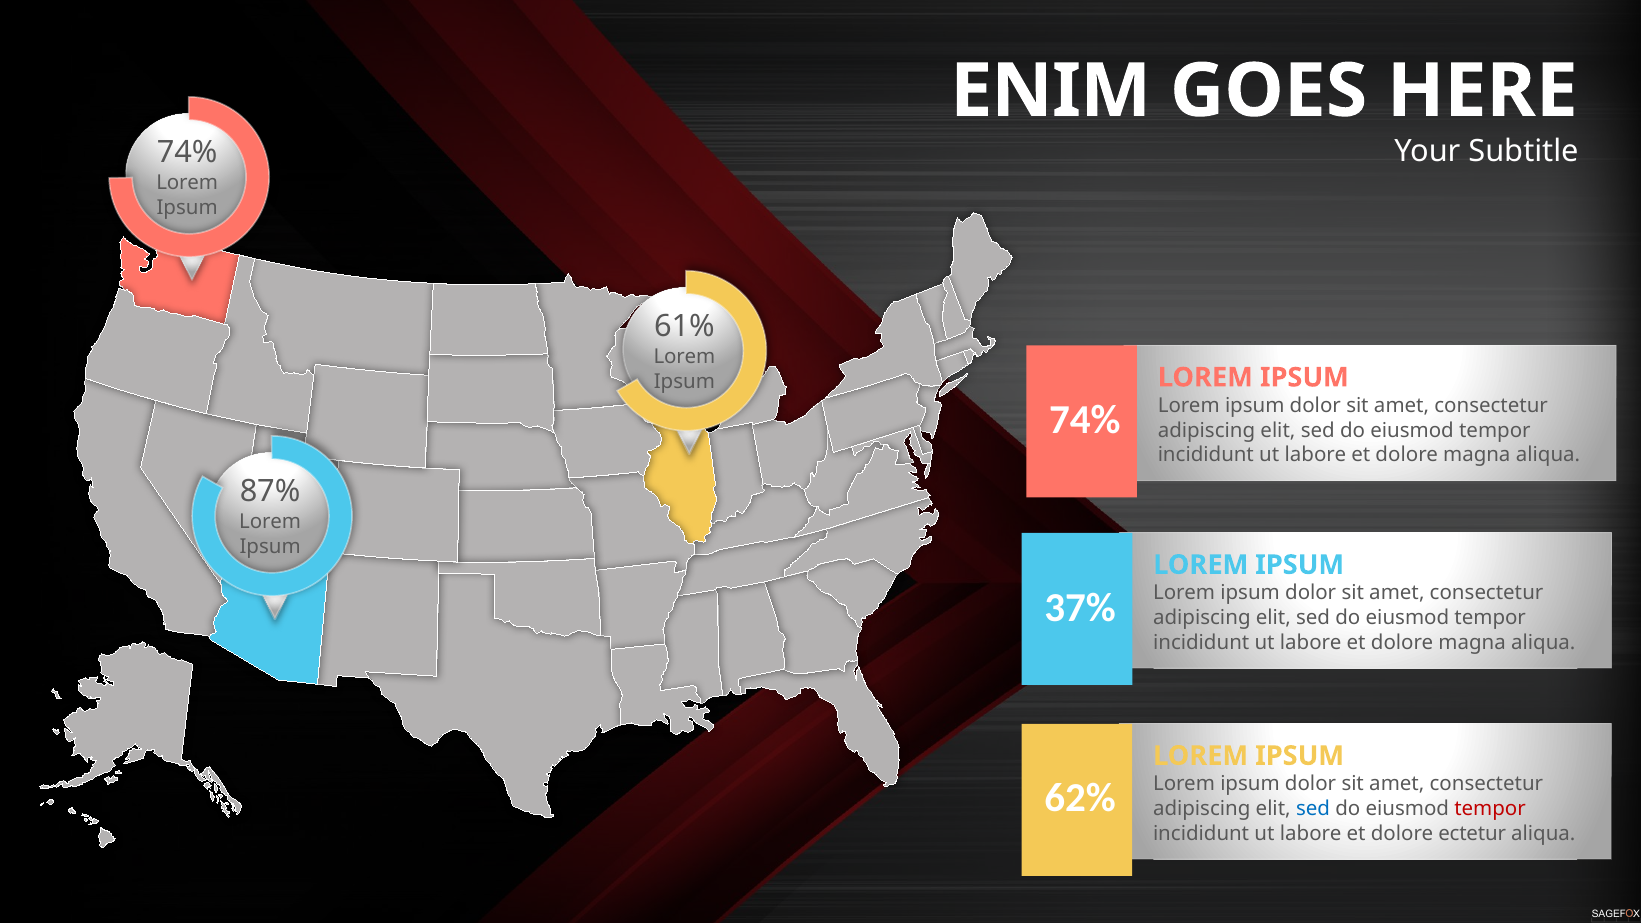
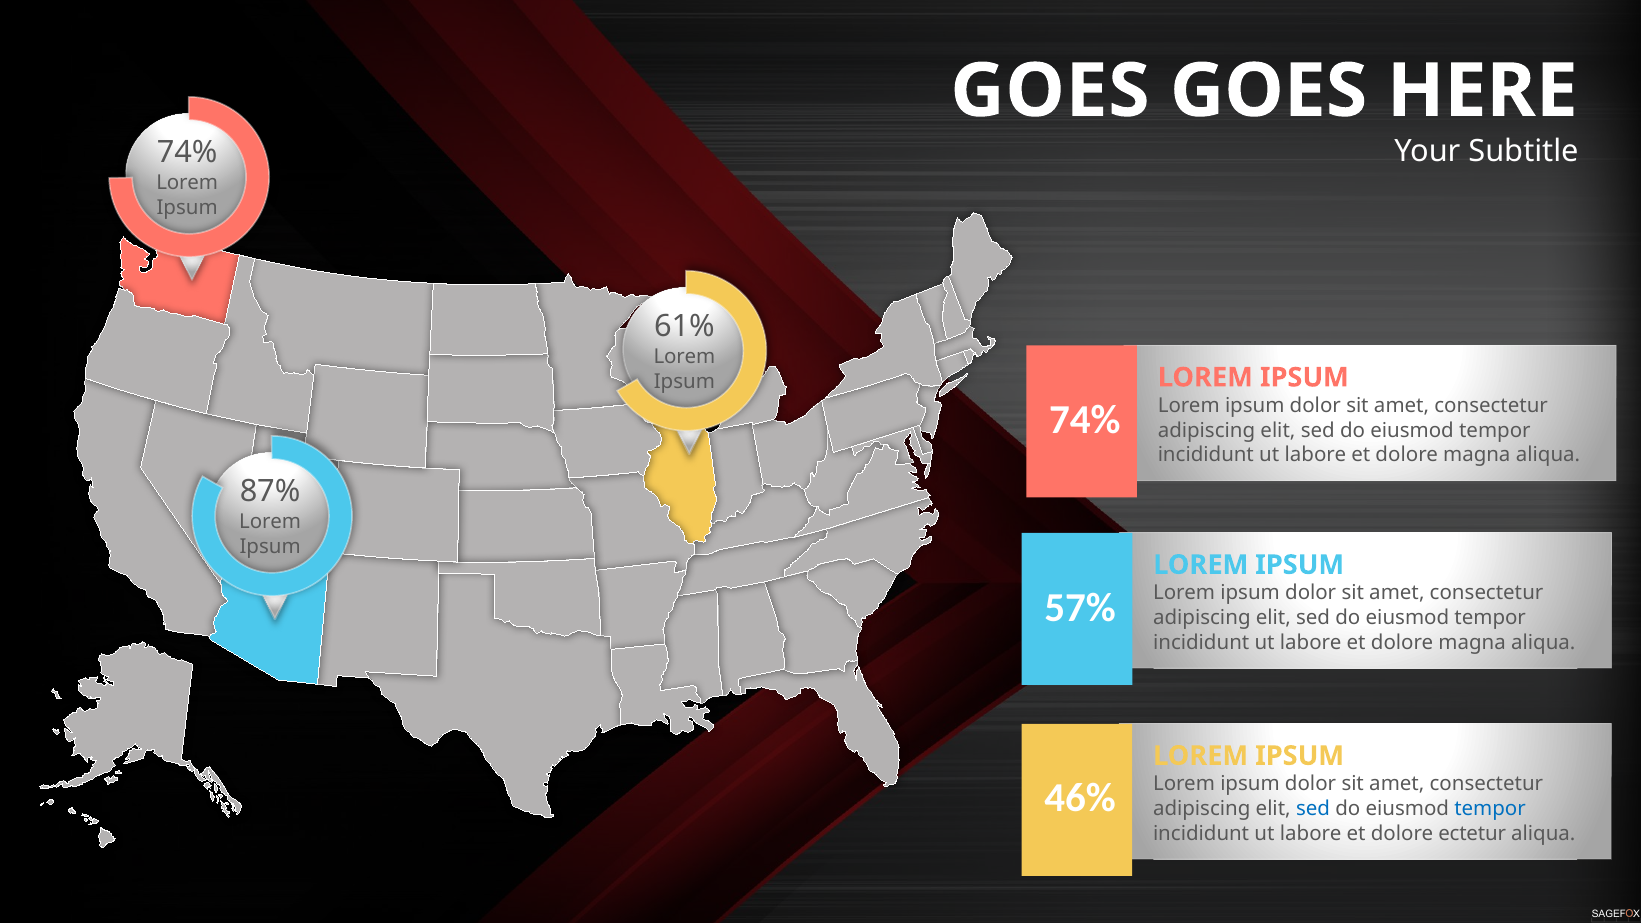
ENIM: ENIM -> GOES (1050, 91)
37%: 37% -> 57% (1080, 608)
62%: 62% -> 46% (1080, 799)
tempor colour: red -> blue (1490, 809)
